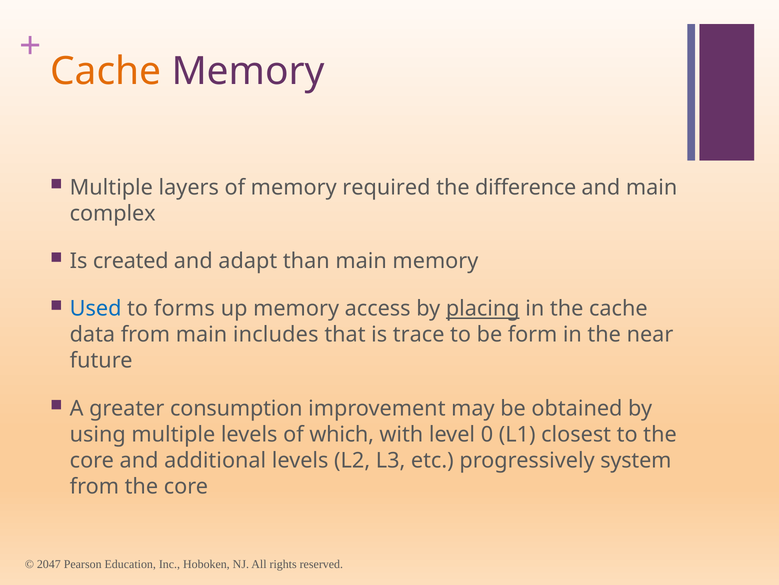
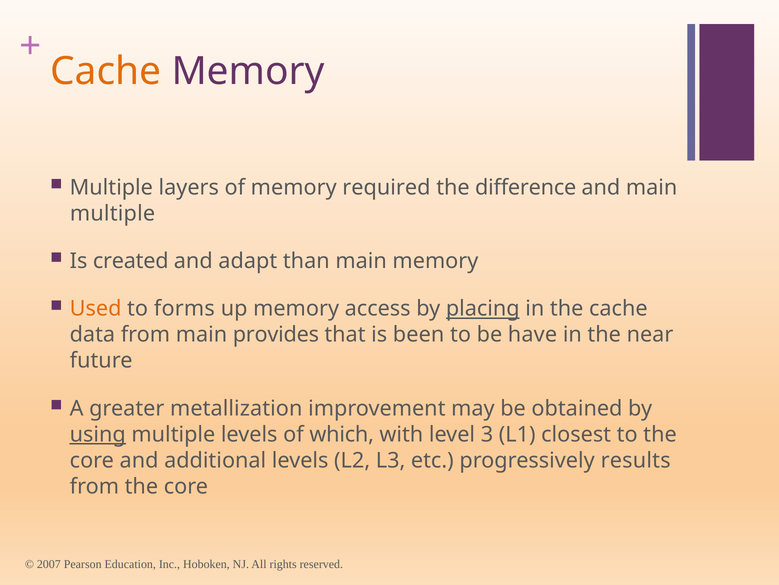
complex: complex -> multiple (113, 213)
Used colour: blue -> orange (96, 308)
includes: includes -> provides (276, 334)
trace: trace -> been (419, 334)
form: form -> have (532, 334)
consumption: consumption -> metallization (236, 408)
using underline: none -> present (98, 434)
0: 0 -> 3 (487, 434)
system: system -> results (636, 460)
2047: 2047 -> 2007 (49, 564)
